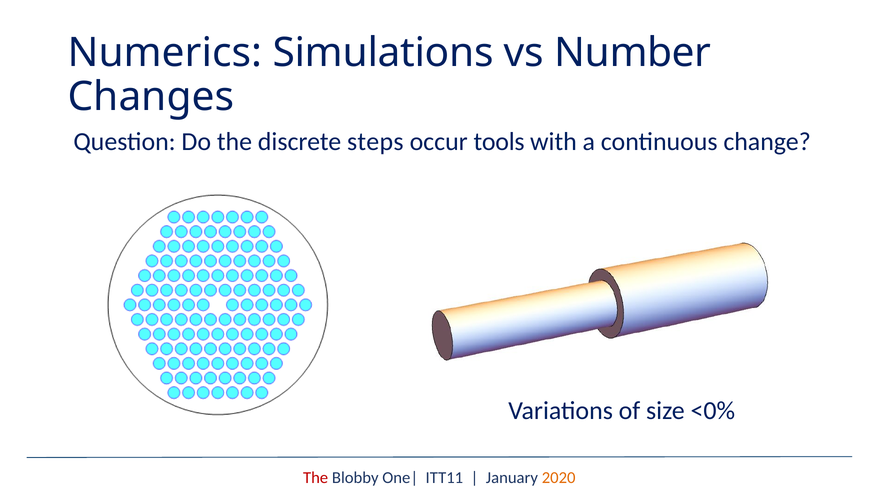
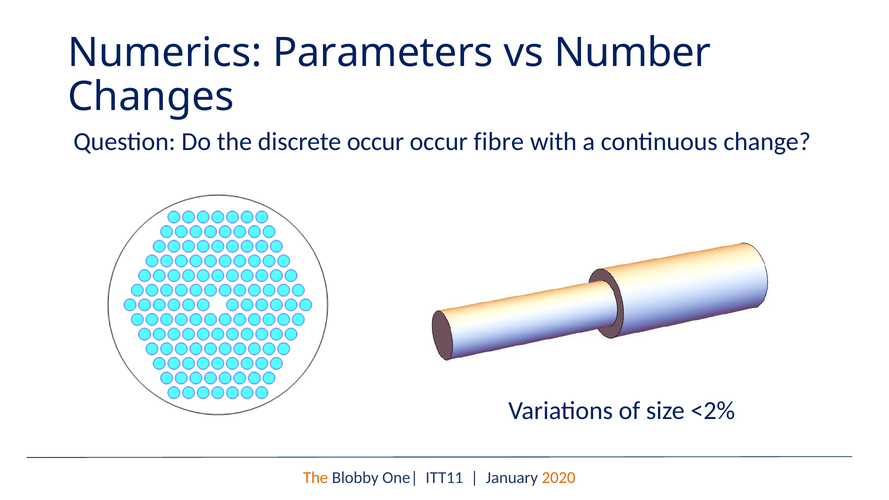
Simulations: Simulations -> Parameters (383, 53)
discrete steps: steps -> occur (376, 142)
tools: tools -> fibre (499, 142)
<0%: <0% -> <2% (713, 411)
The colour: red -> orange (316, 478)
